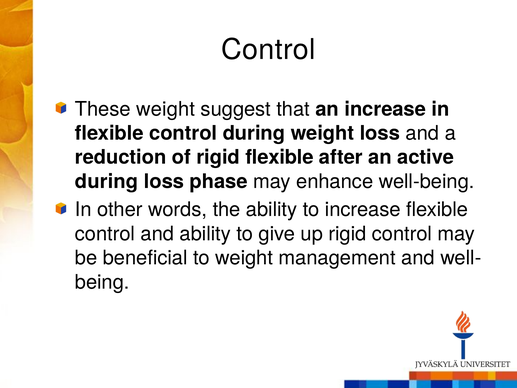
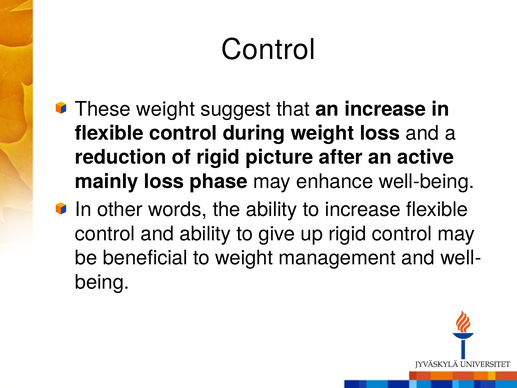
rigid flexible: flexible -> picture (279, 157)
during: during -> mainly (107, 181)
